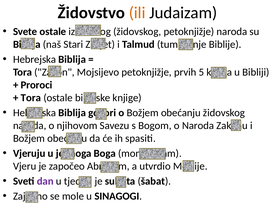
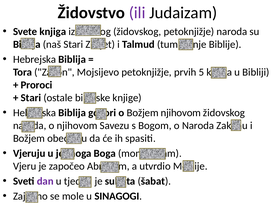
ili colour: orange -> purple (137, 13)
Svete ostale: ostale -> knjiga (53, 32)
Tora: Tora -> Stari (31, 98)
obećanju: obećanju -> njihovom (181, 113)
